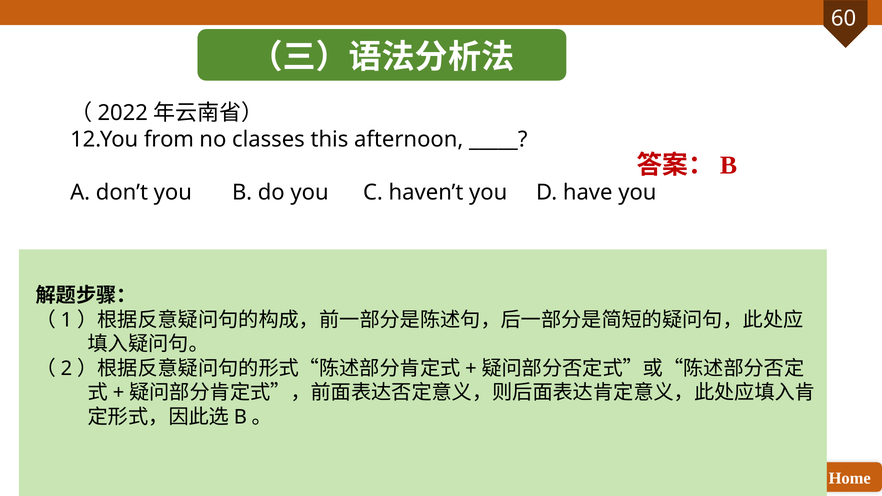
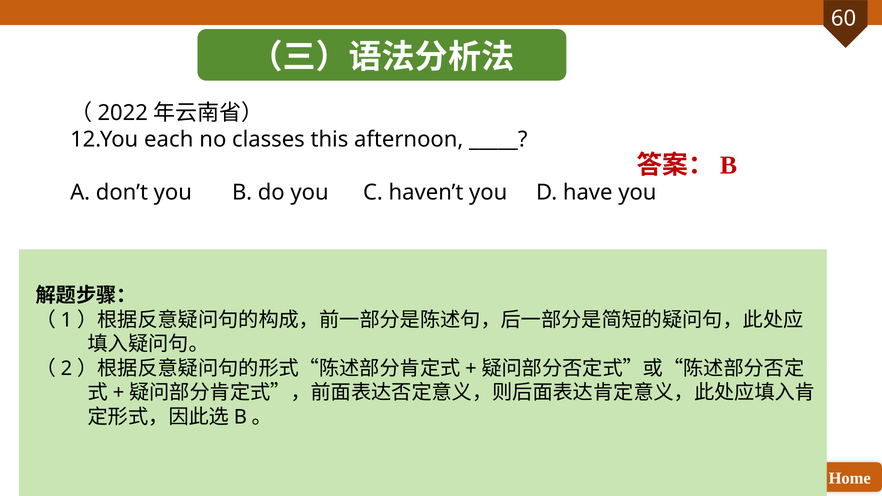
from: from -> each (169, 139)
